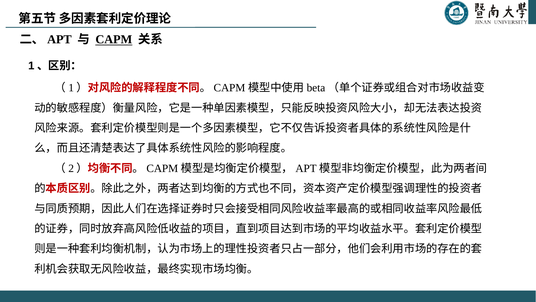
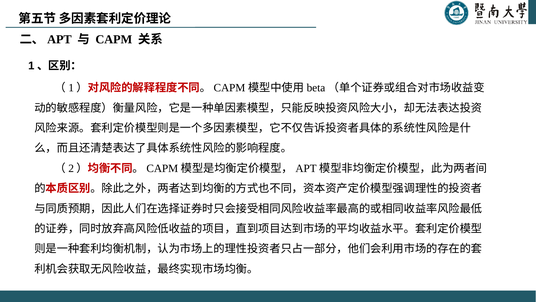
CAPM underline: present -> none (114, 40)
